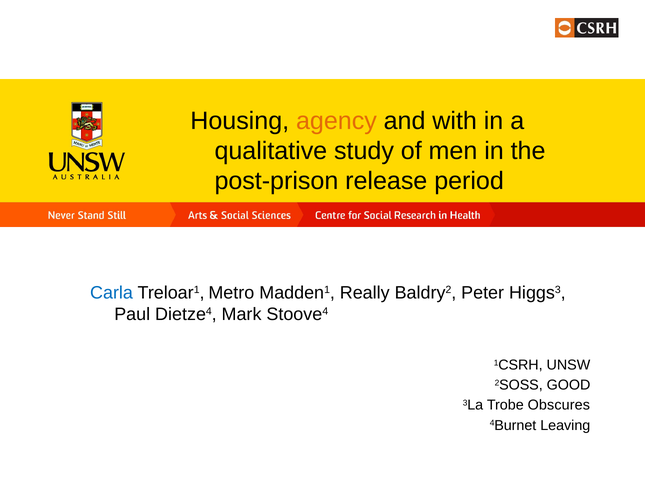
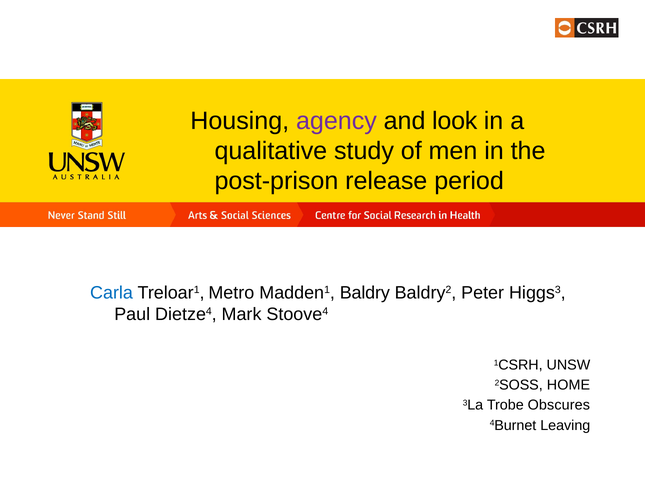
agency colour: orange -> purple (336, 121)
with: with -> look (455, 121)
Really: Really -> Baldry (365, 293)
GOOD: GOOD -> HOME (568, 385)
